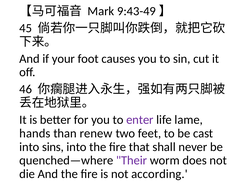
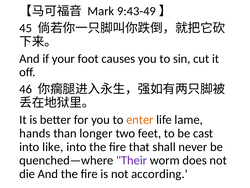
enter colour: purple -> orange (140, 120)
renew: renew -> longer (96, 133)
sins: sins -> like (53, 147)
